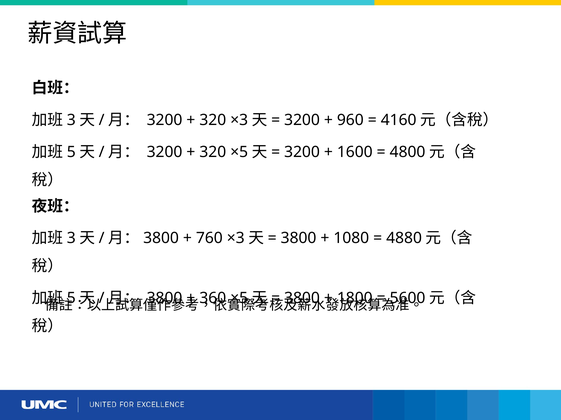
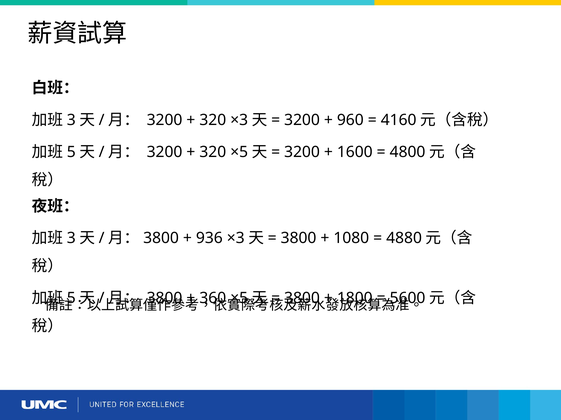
760: 760 -> 936 (209, 239)
